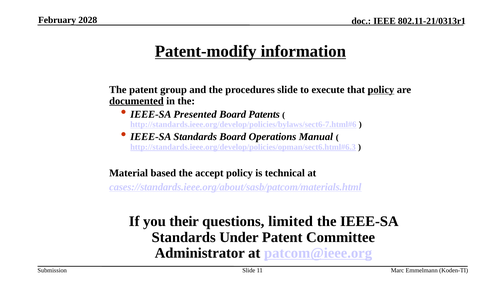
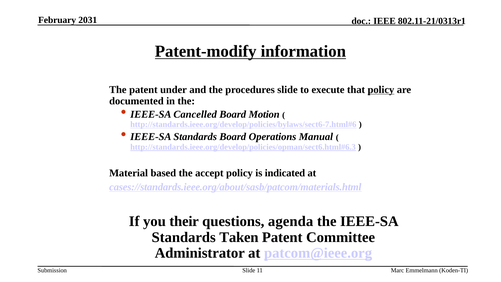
2028: 2028 -> 2031 (88, 20)
group: group -> under (174, 90)
documented underline: present -> none (136, 101)
Presented: Presented -> Cancelled (195, 114)
Patents: Patents -> Motion (264, 114)
technical: technical -> indicated (285, 173)
limited: limited -> agenda (291, 221)
Under: Under -> Taken (239, 237)
